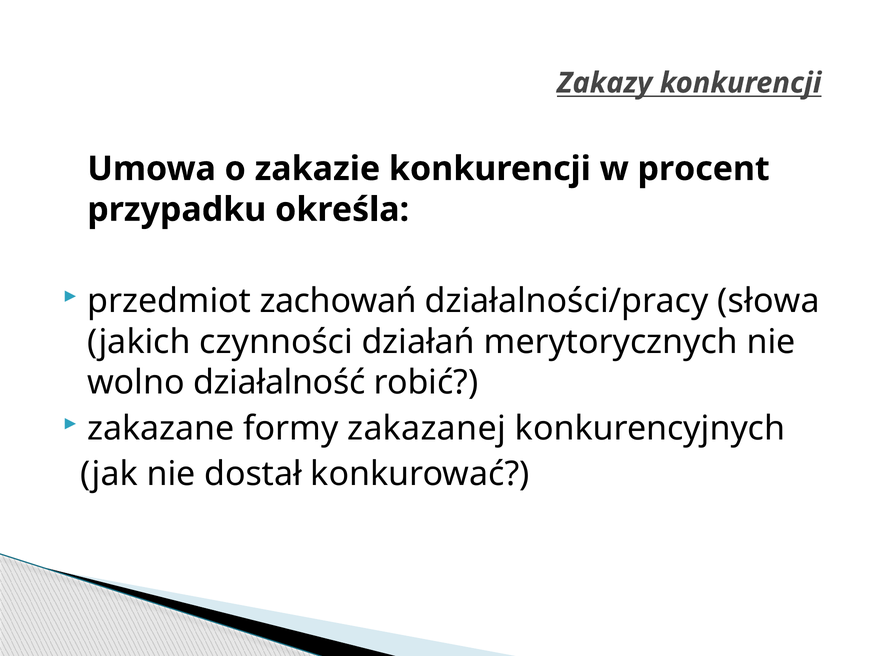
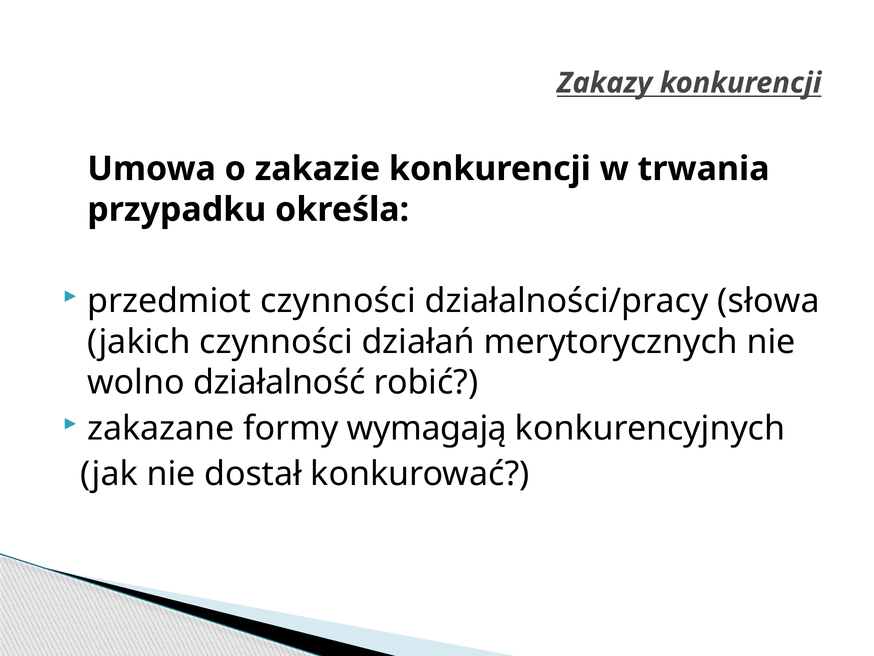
procent: procent -> trwania (704, 169)
przedmiot zachowań: zachowań -> czynności (338, 301)
zakazanej: zakazanej -> wymagają (427, 428)
